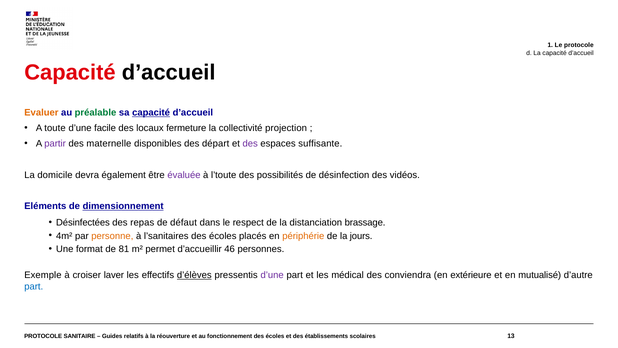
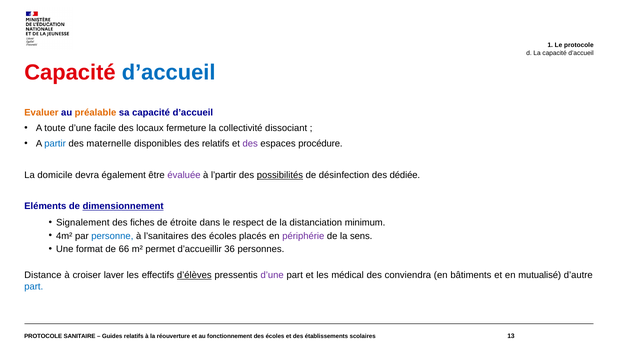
d’accueil colour: black -> blue (169, 73)
préalable colour: green -> orange (95, 112)
capacité underline: present -> none (151, 112)
projection: projection -> dissociant (286, 128)
partir colour: purple -> blue (55, 144)
des départ: départ -> relatifs (216, 144)
suffisante: suffisante -> procédure (320, 144)
l’toute: l’toute -> l’partir (224, 175)
possibilités underline: none -> present (280, 175)
vidéos: vidéos -> dédiée (405, 175)
Désinfectées: Désinfectées -> Signalement (83, 223)
repas: repas -> fiches (142, 223)
défaut: défaut -> étroite (184, 223)
brassage: brassage -> minimum (365, 223)
personne colour: orange -> blue (112, 236)
périphérie colour: orange -> purple (303, 236)
jours: jours -> sens (361, 236)
81: 81 -> 66 (124, 249)
46: 46 -> 36 (230, 249)
Exemple: Exemple -> Distance (43, 275)
extérieure: extérieure -> bâtiments (471, 275)
